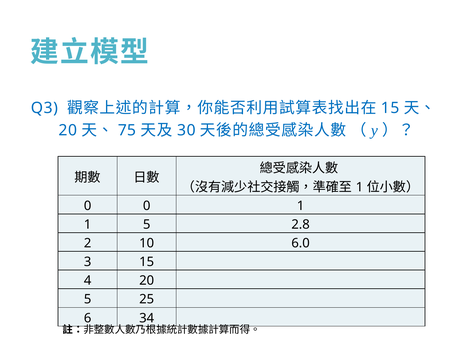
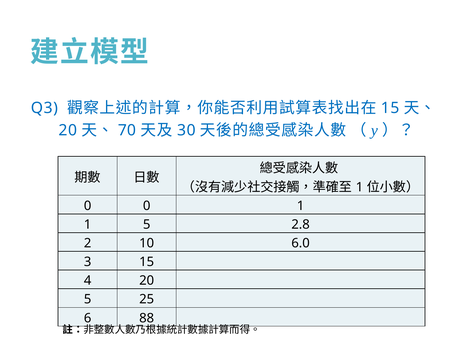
75: 75 -> 70 (127, 131)
34: 34 -> 88 (147, 319)
